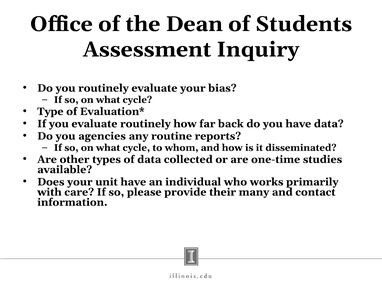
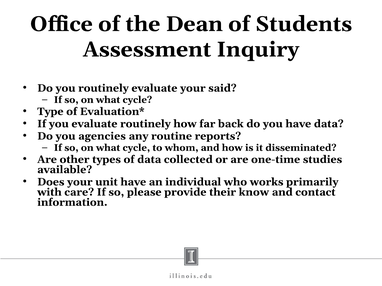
bias: bias -> said (222, 88)
many: many -> know (254, 192)
